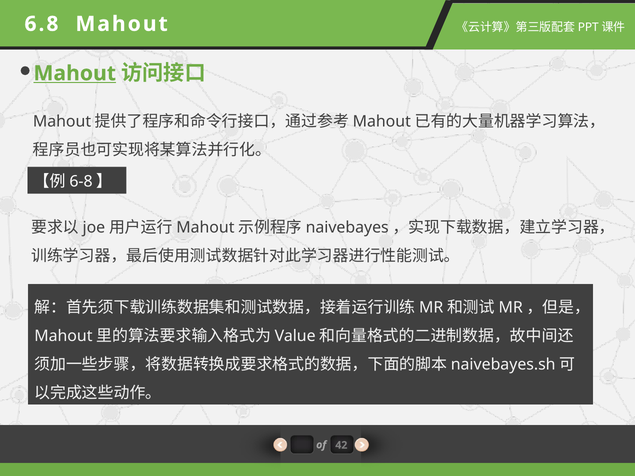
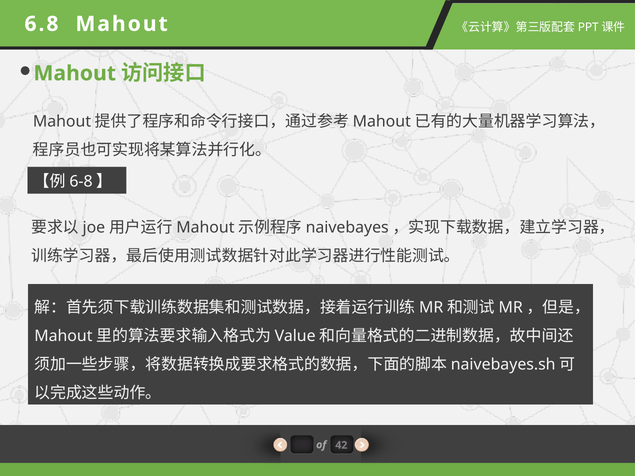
Mahout underline: present -> none (75, 73)
